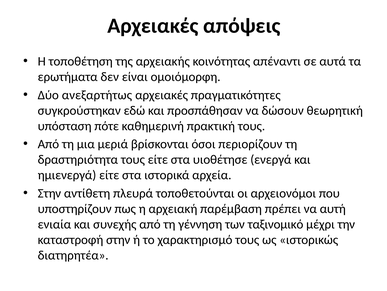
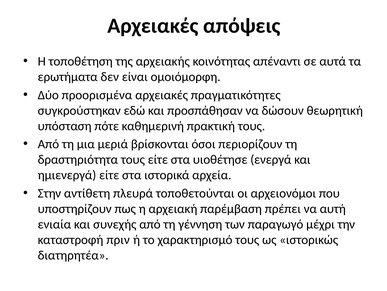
ανεξαρτήτως: ανεξαρτήτως -> προορισμένα (97, 95)
ταξινομικό: ταξινομικό -> παραγωγό (275, 224)
καταστροφή στην: στην -> πριν (118, 239)
